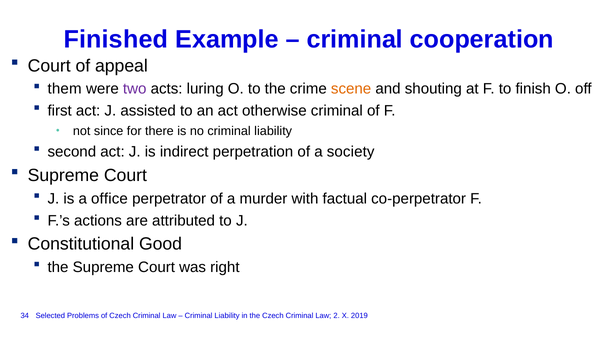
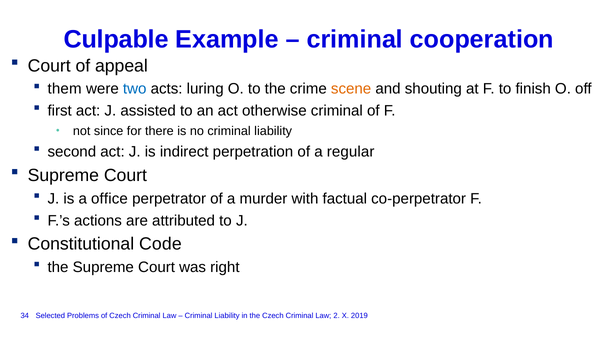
Finished: Finished -> Culpable (116, 39)
two colour: purple -> blue (135, 89)
society: society -> regular (351, 152)
Good: Good -> Code (160, 244)
